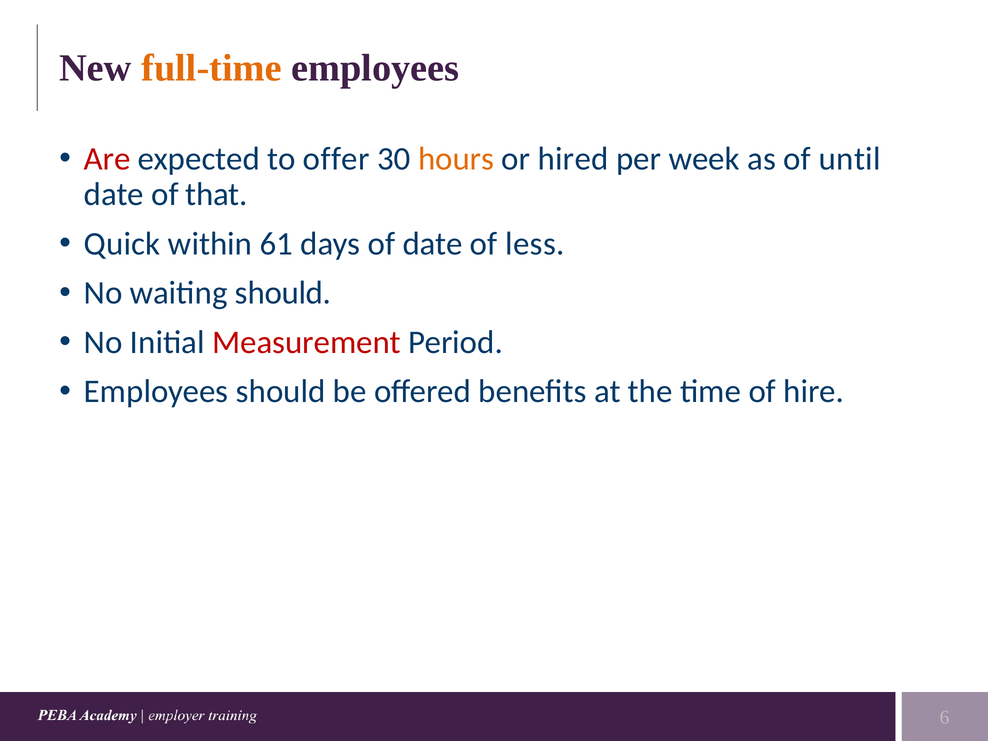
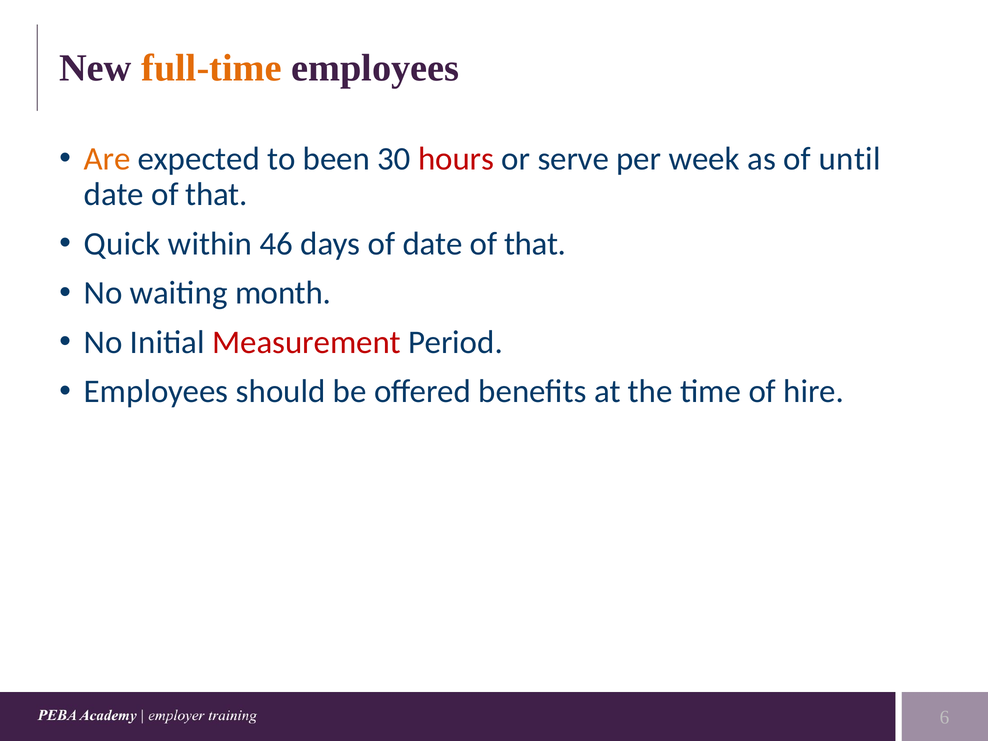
Are colour: red -> orange (107, 159)
offer: offer -> been (336, 159)
hours colour: orange -> red (456, 159)
hired: hired -> serve (573, 159)
61: 61 -> 46 (276, 244)
of date of less: less -> that (535, 244)
waiting should: should -> month (283, 293)
